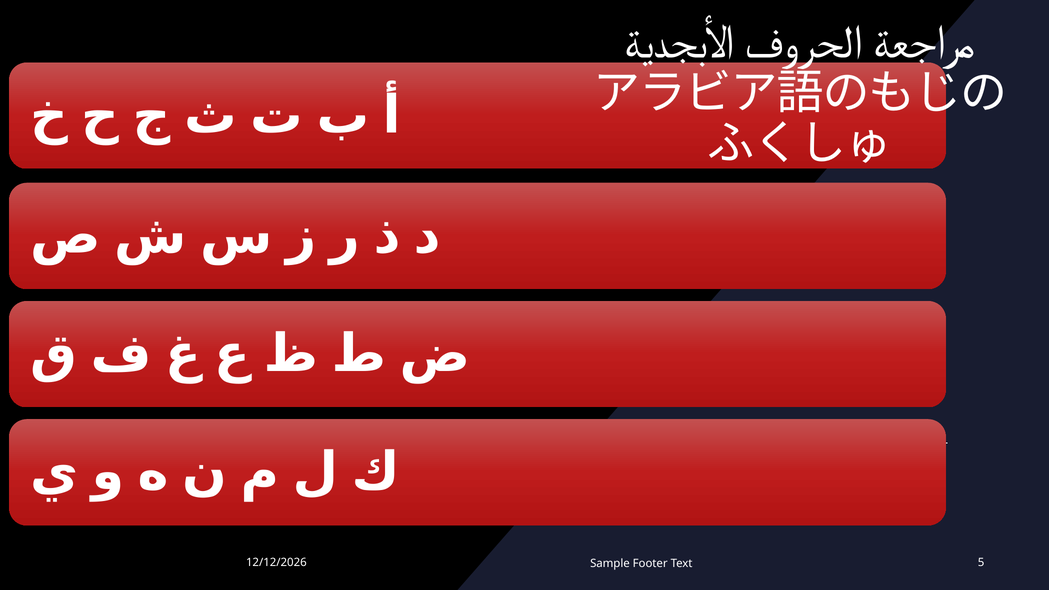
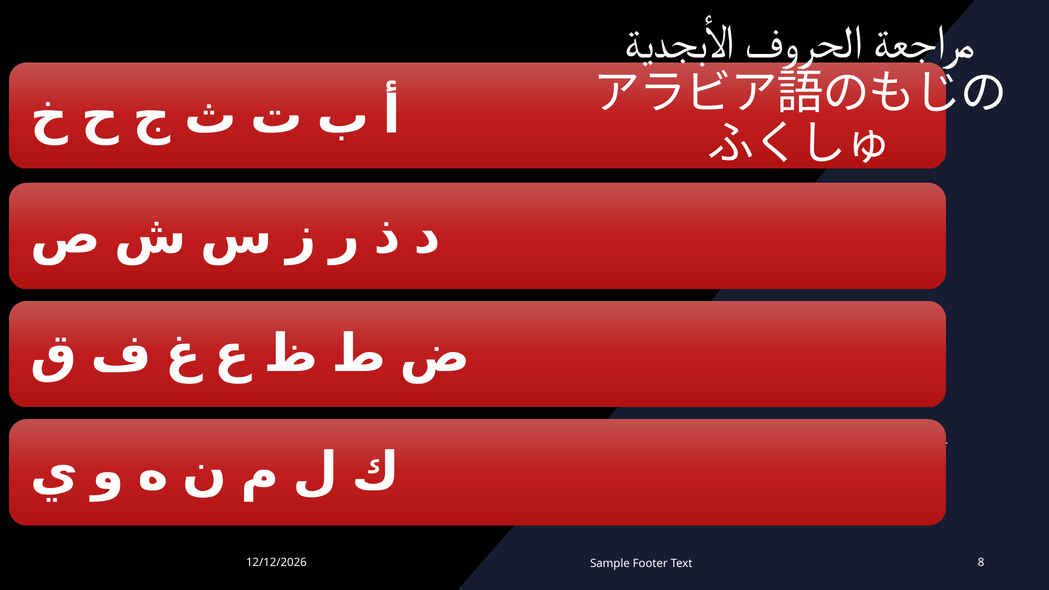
5: 5 -> 8 (981, 563)
